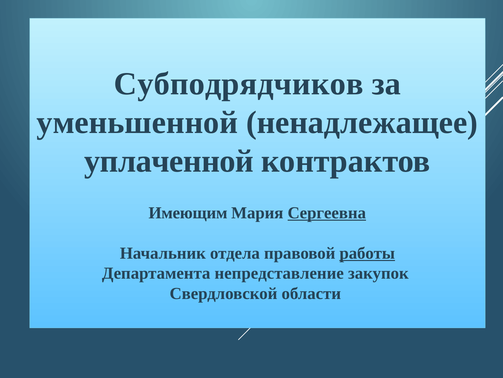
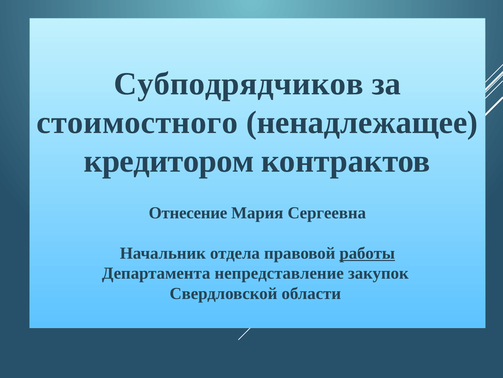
уменьшенной: уменьшенной -> стоимостного (137, 122)
уплаченной: уплаченной -> кредитором (169, 161)
Имеющим: Имеющим -> Отнесение (188, 213)
Сергеевна underline: present -> none (327, 213)
